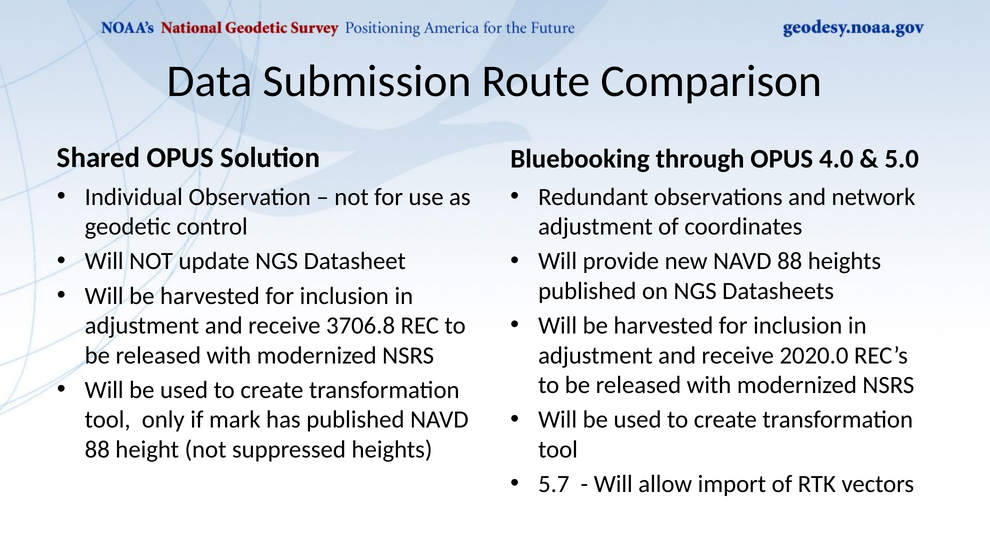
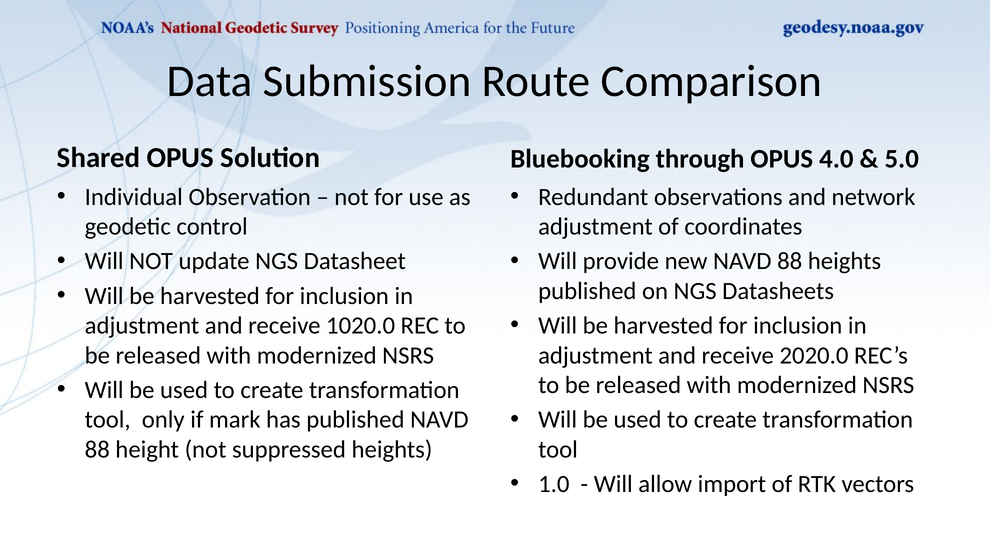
3706.8: 3706.8 -> 1020.0 (361, 326)
5.7: 5.7 -> 1.0 (554, 484)
